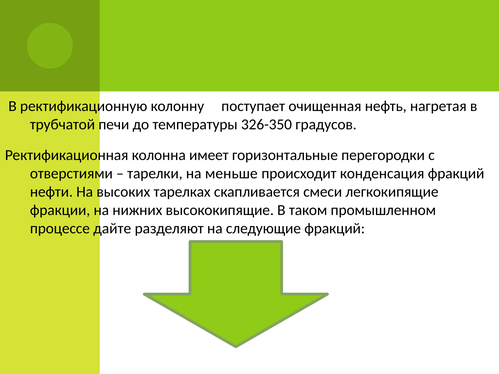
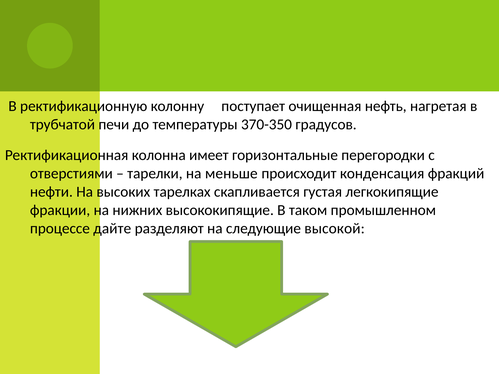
326-350: 326-350 -> 370-350 (267, 125)
смеси: смеси -> густая (323, 192)
следующие фракций: фракций -> высокой (335, 228)
